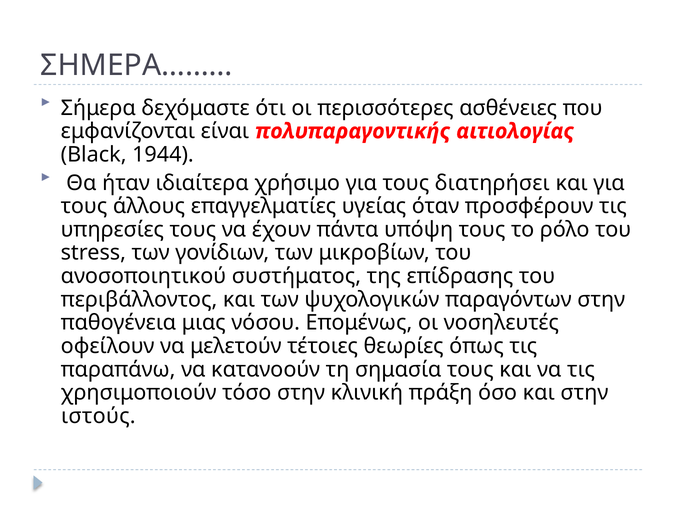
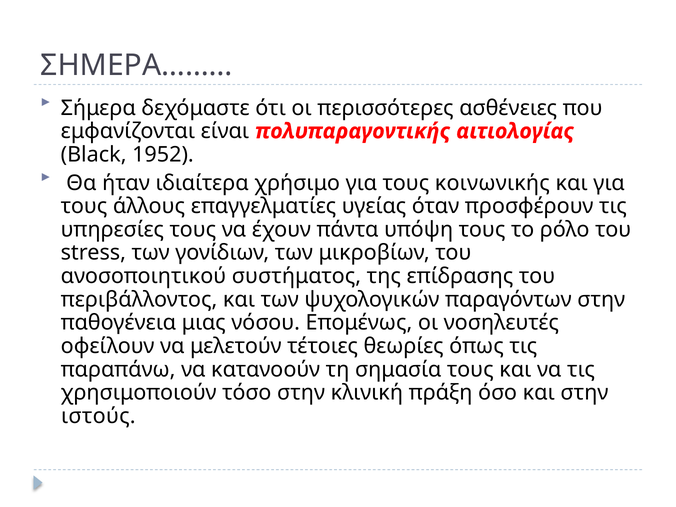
1944: 1944 -> 1952 (163, 155)
διατηρήσει: διατηρήσει -> κοινωνικής (492, 183)
